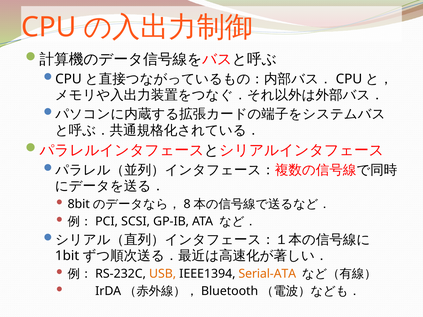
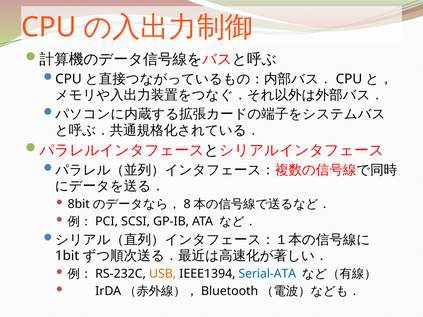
Serial-ATA colour: orange -> blue (267, 274)
